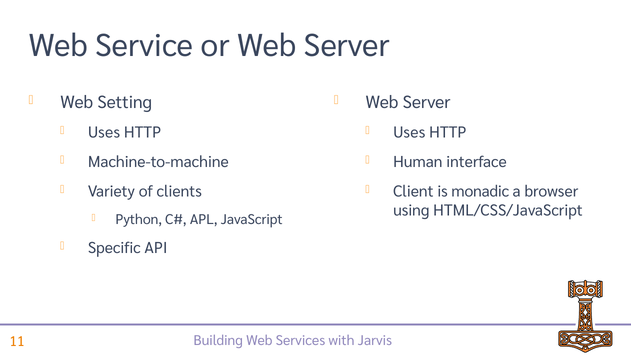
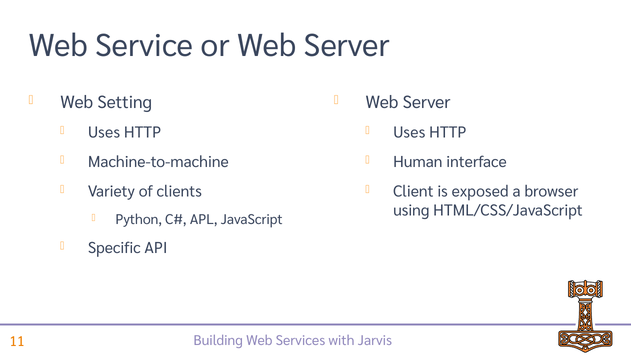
monadic: monadic -> exposed (480, 191)
